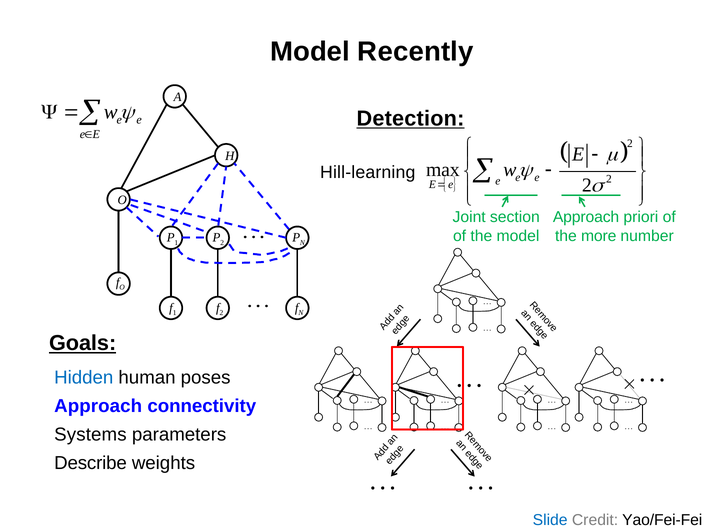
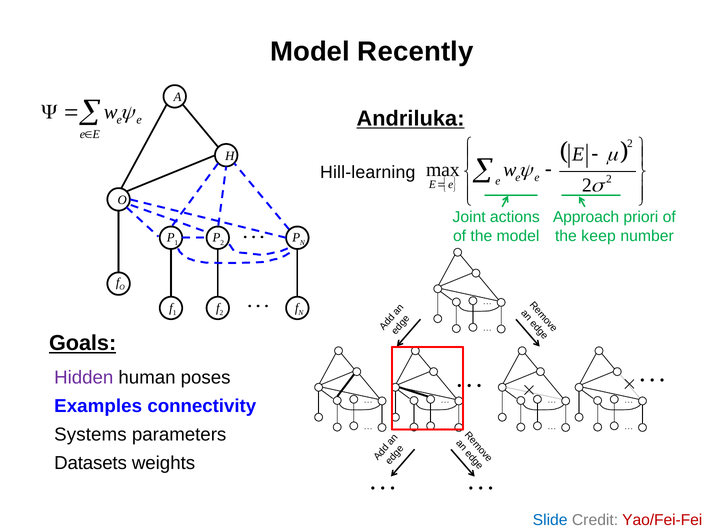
Detection: Detection -> Andriluka (411, 118)
section: section -> actions (515, 217)
more: more -> keep (599, 236)
Hidden colour: blue -> purple (84, 378)
Approach: Approach -> Examples (98, 406)
Describe: Describe -> Datasets (91, 463)
Yao/Fei-Fei colour: black -> red (662, 520)
